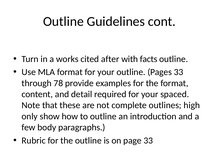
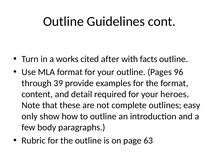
Pages 33: 33 -> 96 (179, 72)
78: 78 -> 39 (58, 83)
spaced: spaced -> heroes (175, 95)
high: high -> easy (192, 106)
page 33: 33 -> 63 (148, 141)
